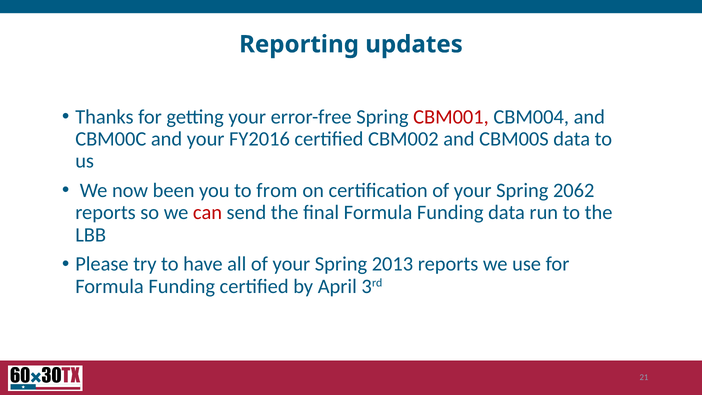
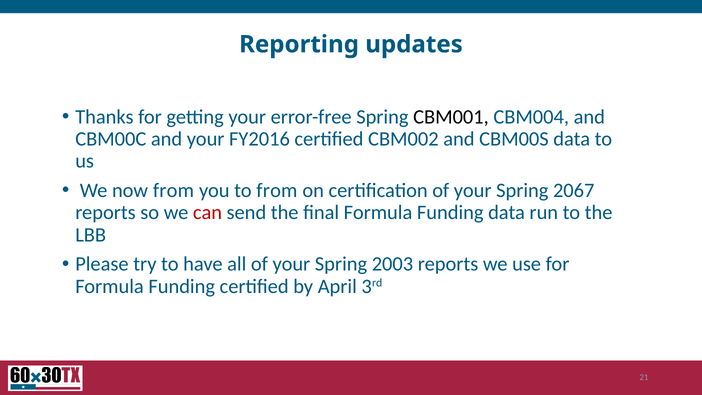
CBM001 colour: red -> black (451, 117)
now been: been -> from (173, 190)
2062: 2062 -> 2067 (574, 190)
2013: 2013 -> 2003 (392, 264)
